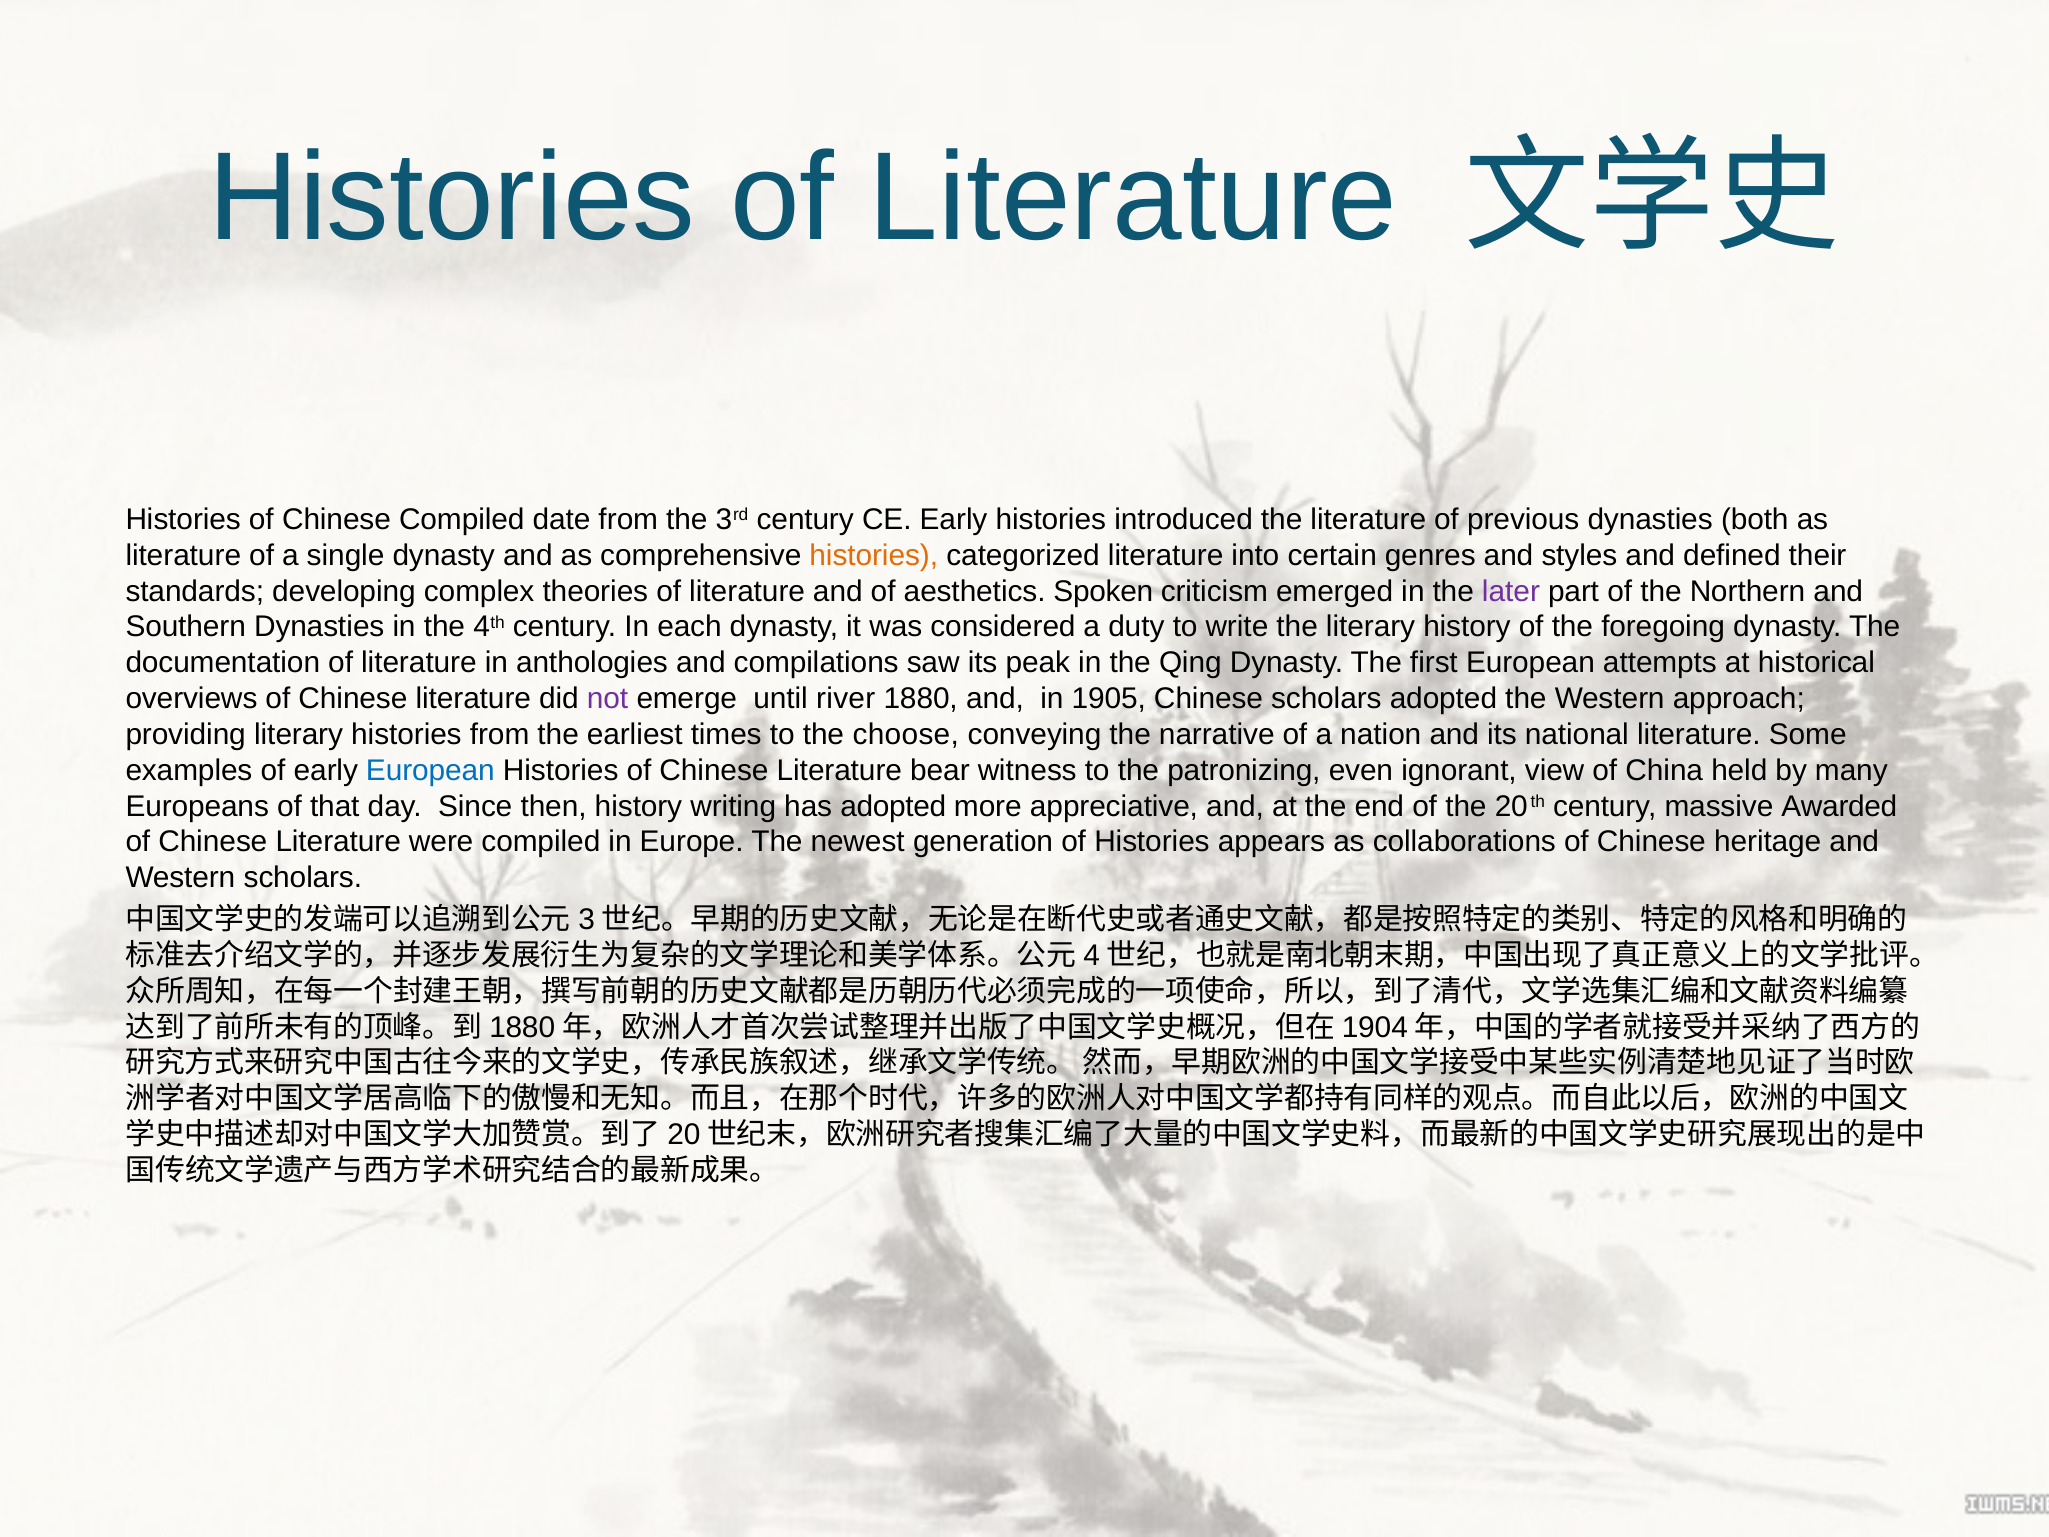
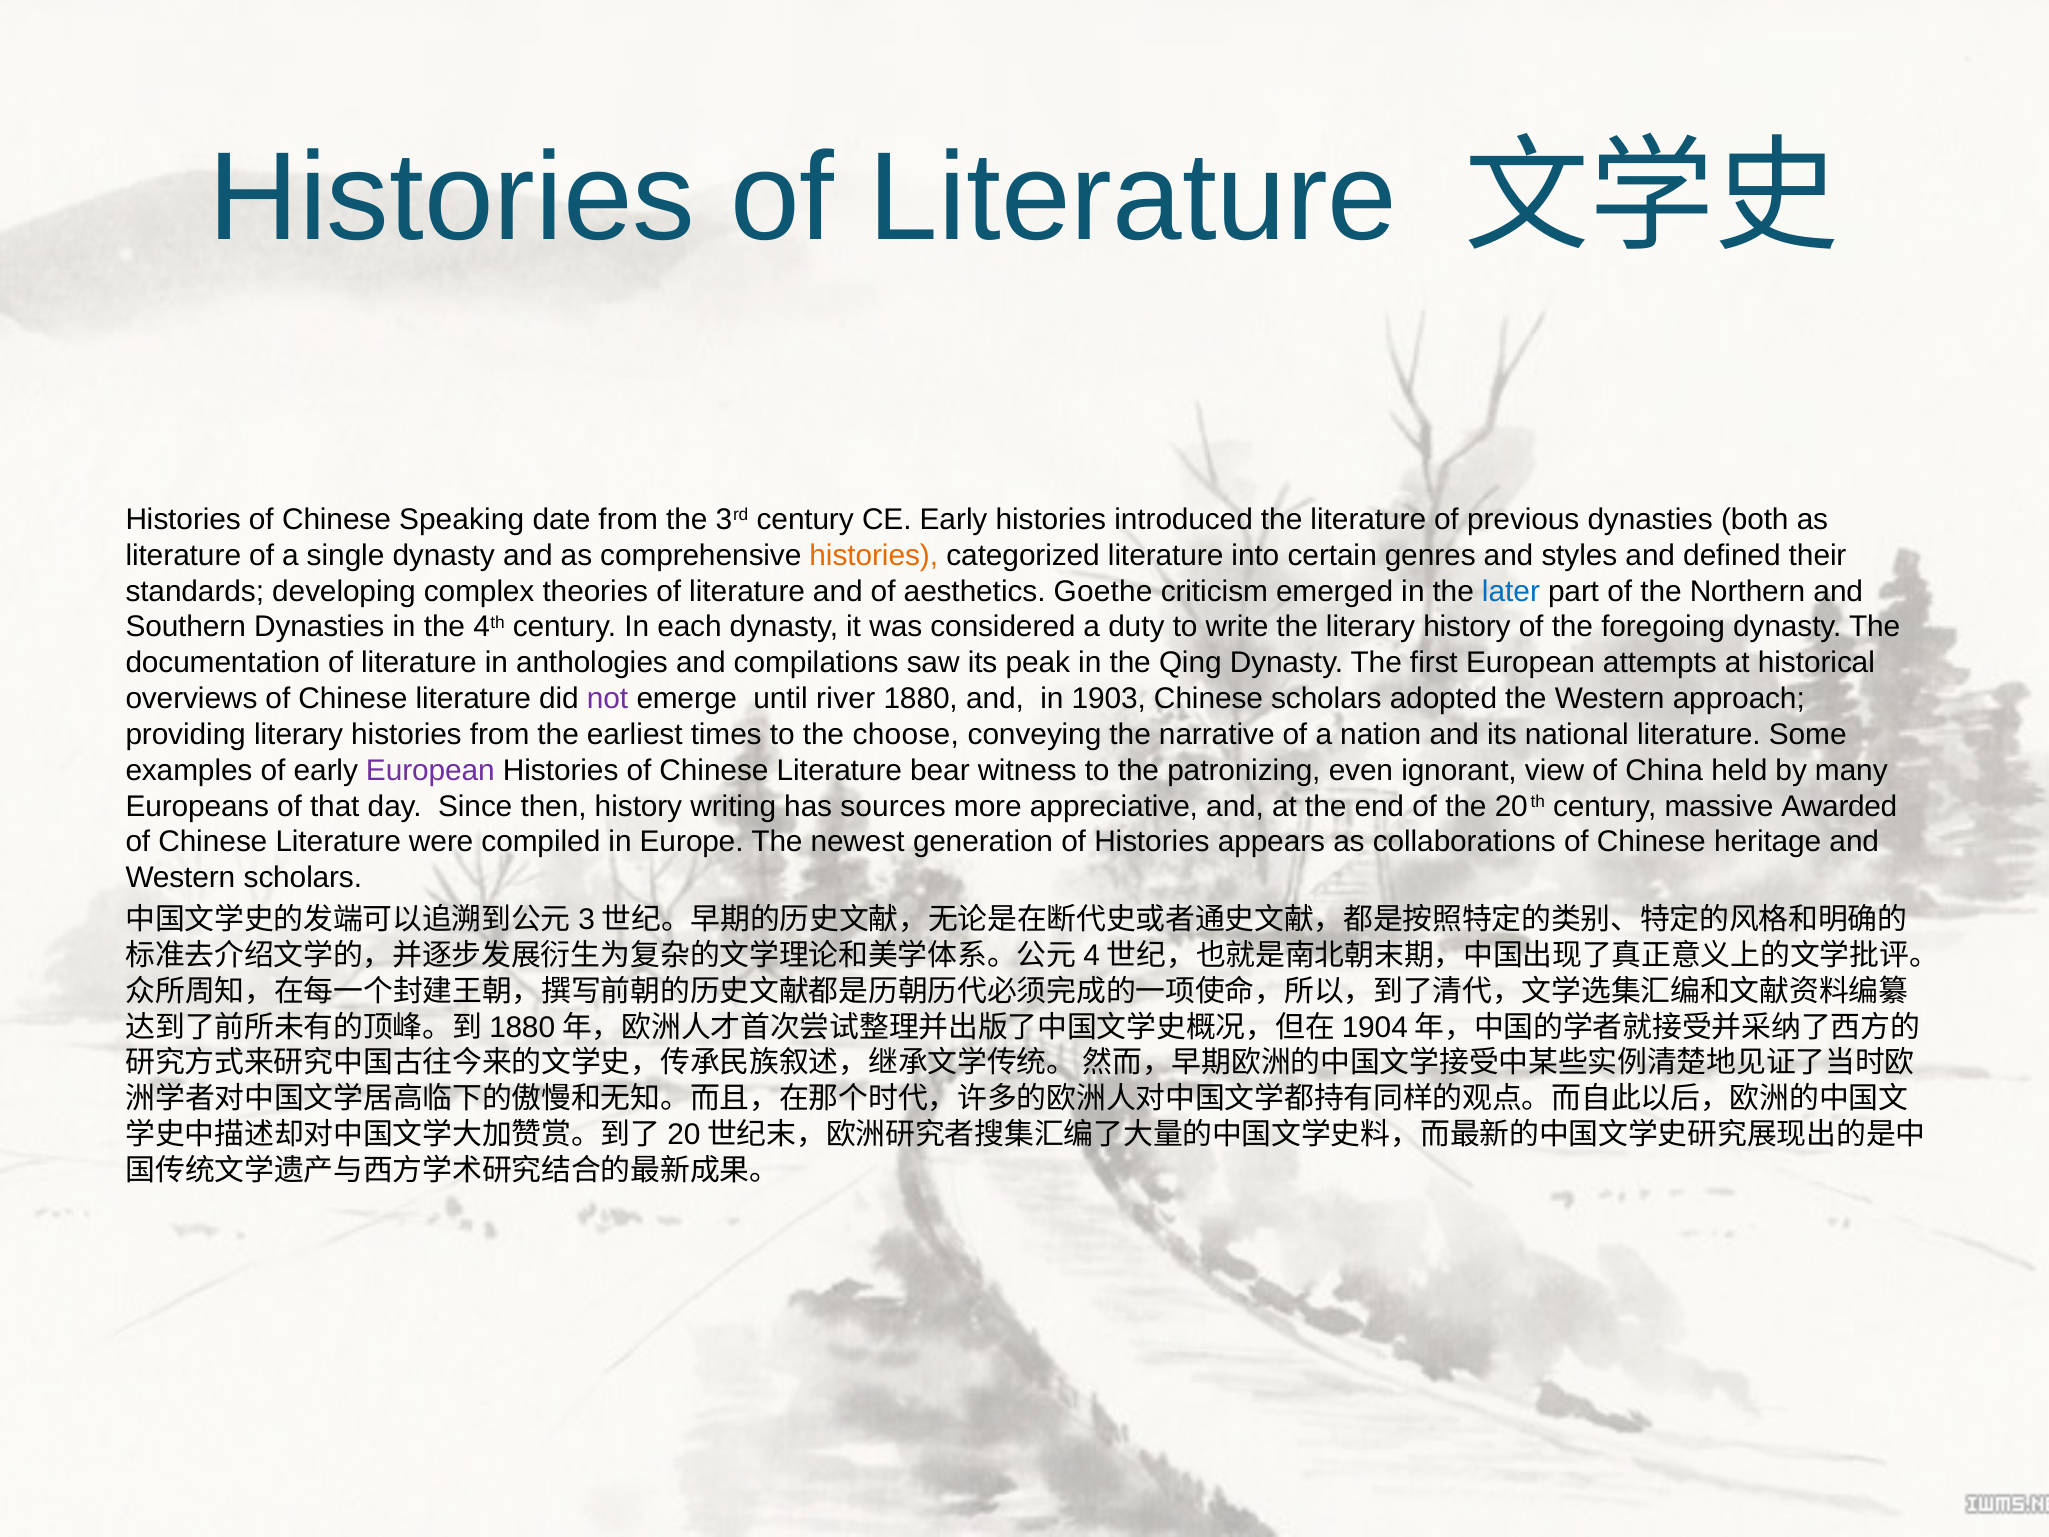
Chinese Compiled: Compiled -> Speaking (462, 520)
Spoken: Spoken -> Goethe (1103, 591)
later colour: purple -> blue (1511, 591)
1905: 1905 -> 1903 (1109, 699)
European colour: blue -> purple (430, 770)
has adopted: adopted -> sources (893, 806)
